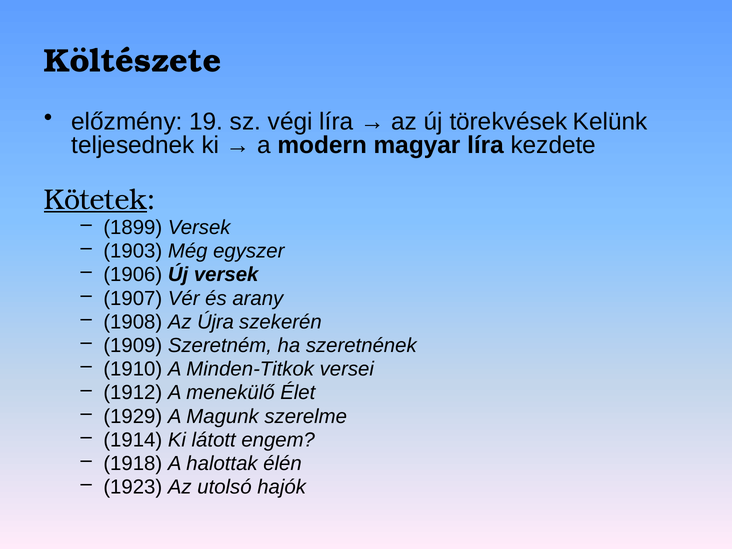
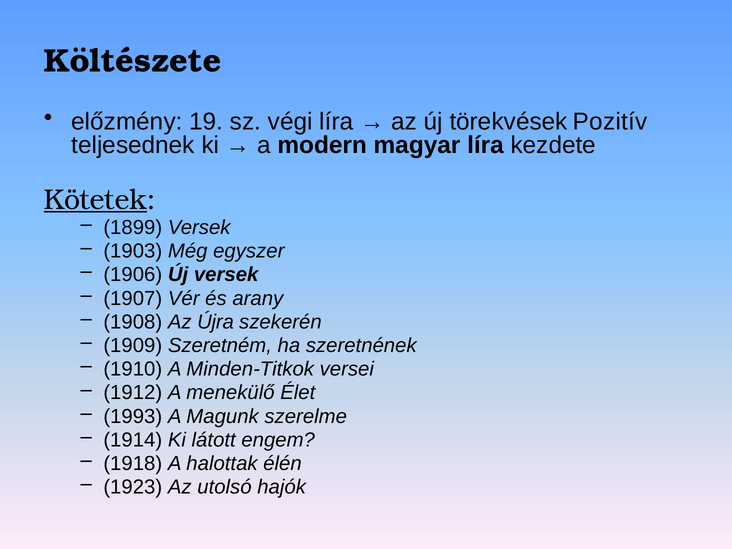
Kelünk: Kelünk -> Pozitív (610, 122)
1929: 1929 -> 1993 (133, 416)
